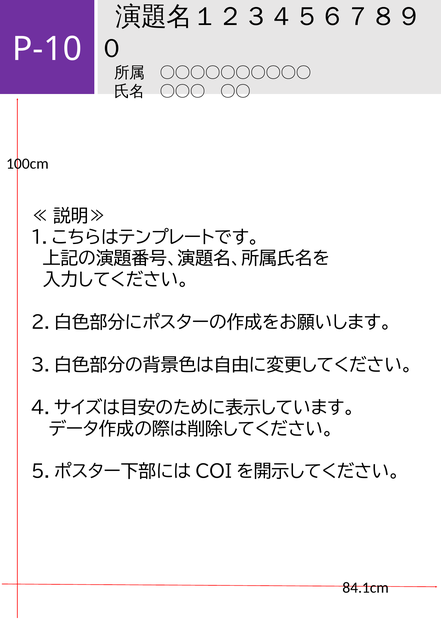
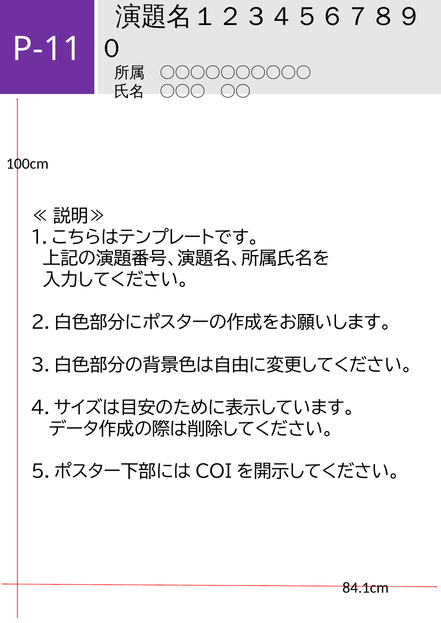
P-10: P-10 -> P-11 (47, 49)
